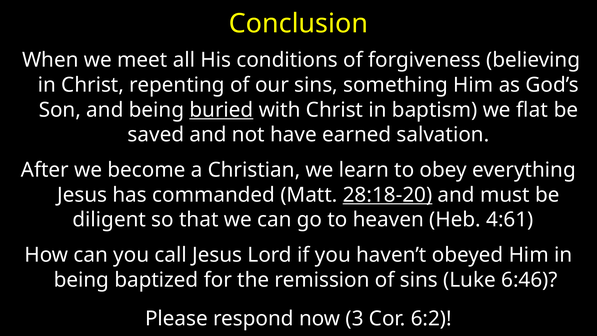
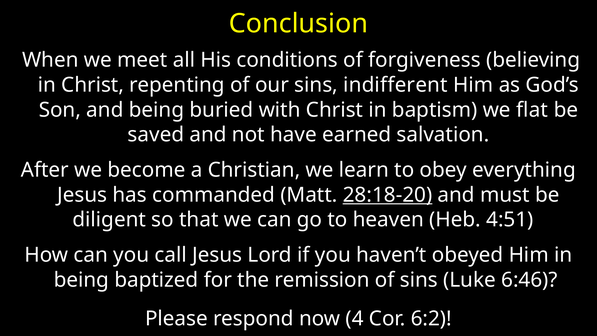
something: something -> indifferent (395, 85)
buried underline: present -> none (221, 110)
4:61: 4:61 -> 4:51 (510, 220)
3: 3 -> 4 (355, 319)
